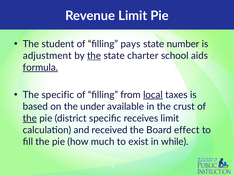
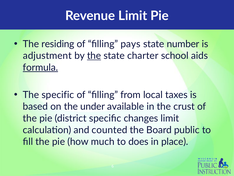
student: student -> residing (58, 44)
local underline: present -> none (153, 95)
the underline: present -> none (30, 118)
receives: receives -> changes (141, 118)
received: received -> counted (110, 130)
effect: effect -> public (187, 130)
exist: exist -> does (138, 141)
while: while -> place (175, 141)
